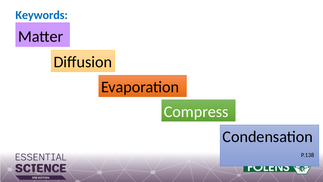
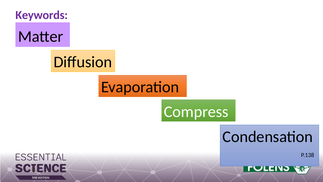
Keywords colour: blue -> purple (42, 15)
